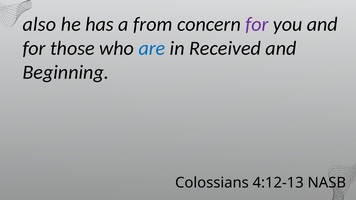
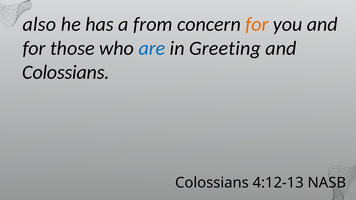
for colour: purple -> orange (257, 24)
Received: Received -> Greeting (225, 48)
Beginning: Beginning -> Colossians (66, 72)
